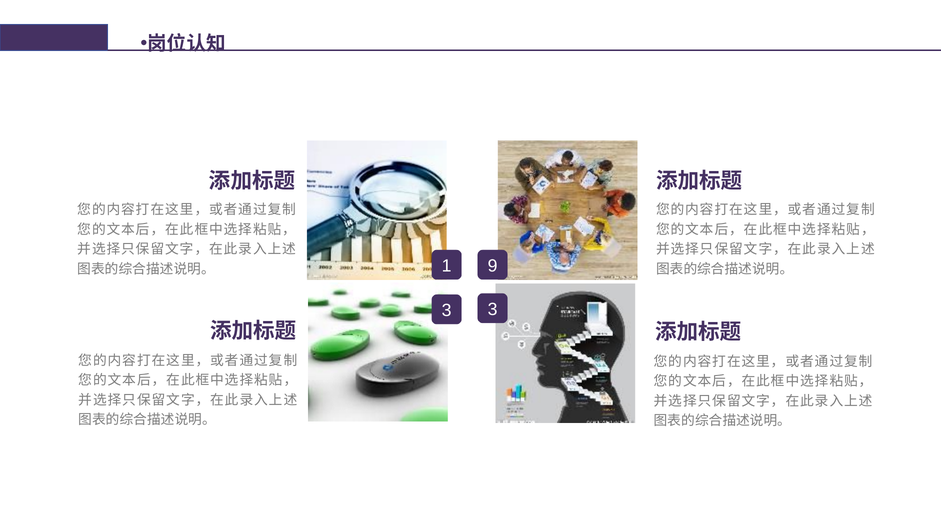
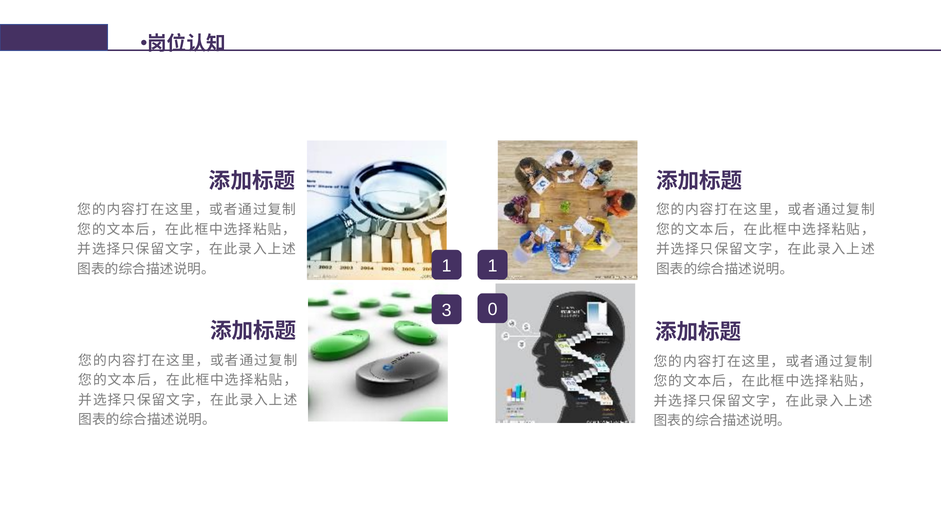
1 9: 9 -> 1 (493, 266)
3 3: 3 -> 0 (493, 310)
